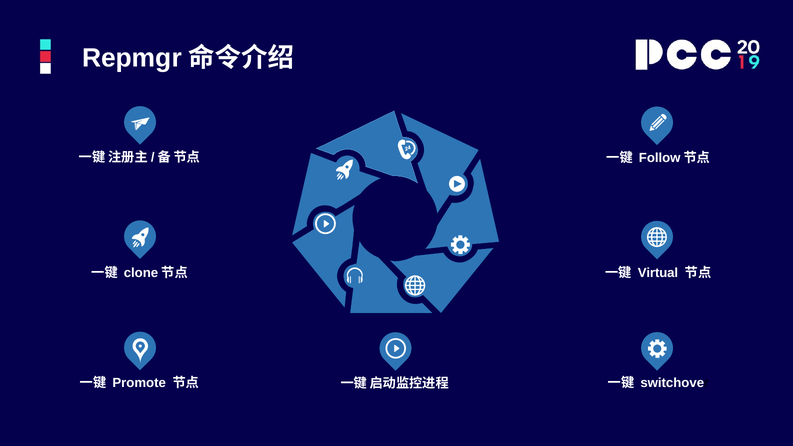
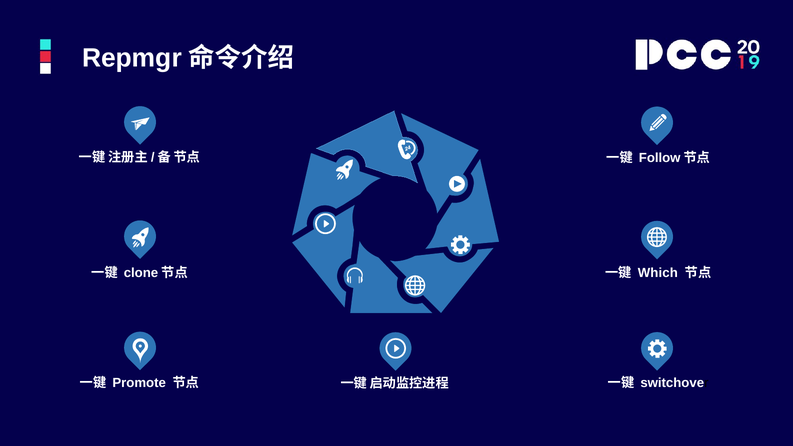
Virtual: Virtual -> Which (658, 273)
